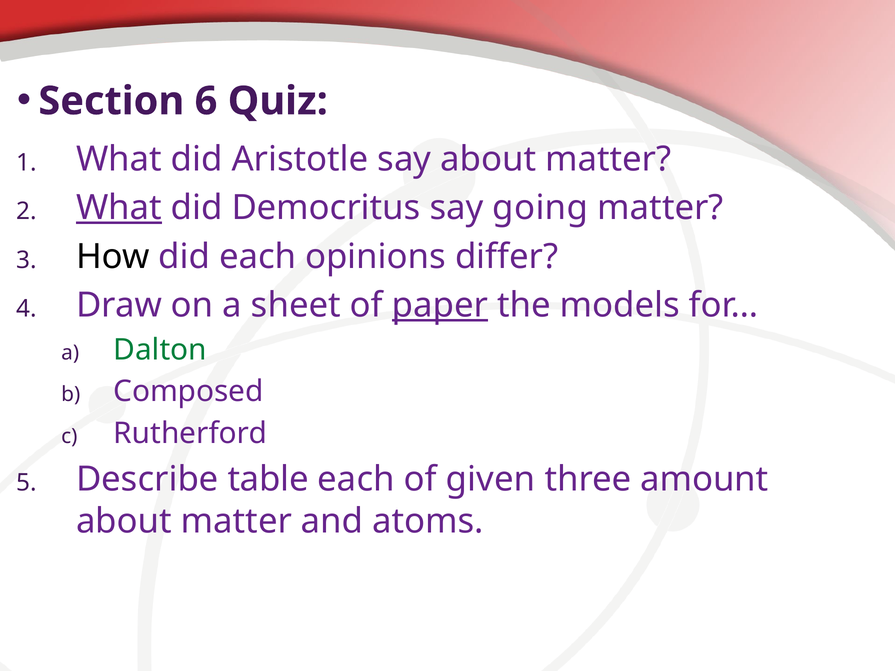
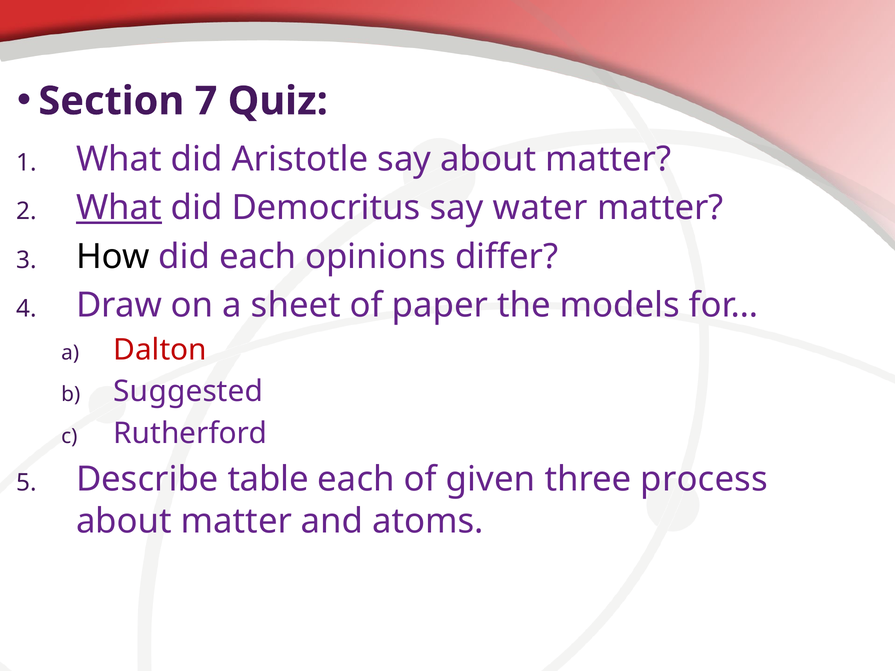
6: 6 -> 7 (206, 101)
going: going -> water (540, 208)
paper underline: present -> none (440, 305)
Dalton colour: green -> red (160, 350)
Composed: Composed -> Suggested (188, 392)
amount: amount -> process (704, 479)
